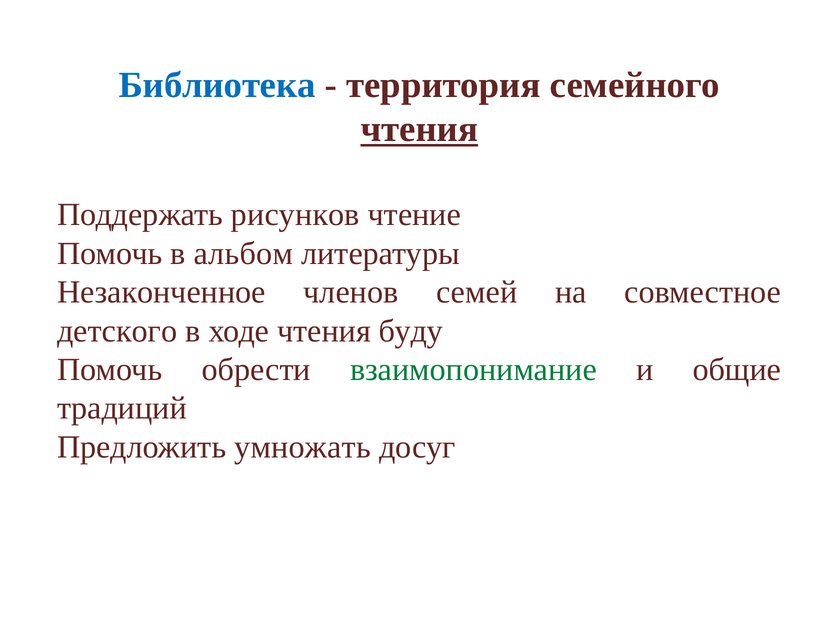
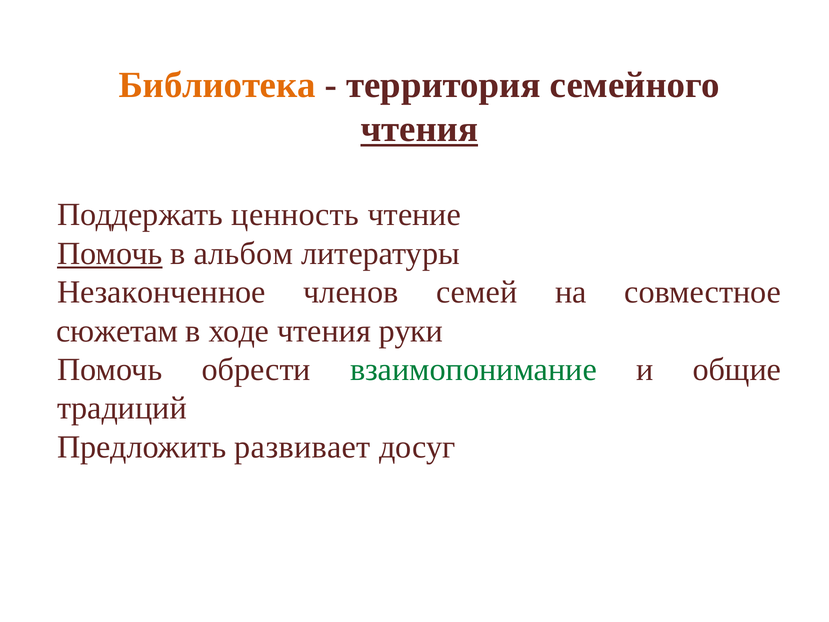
Библиотека colour: blue -> orange (217, 85)
рисунков: рисунков -> ценность (295, 215)
Помочь underline: none -> present (110, 253)
детского: детского -> сюжетам (117, 331)
буду: буду -> руки (411, 331)
умножать: умножать -> развивает (302, 447)
